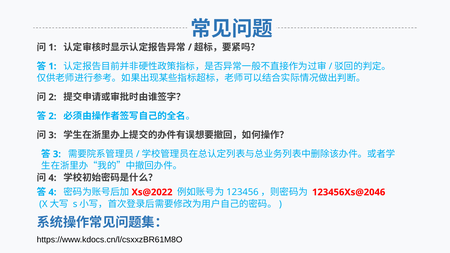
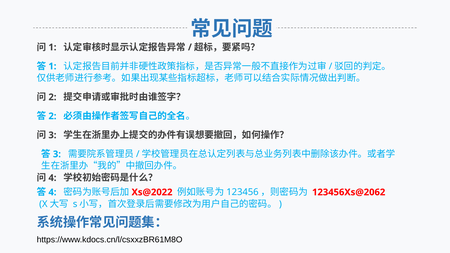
123456Xs@2046: 123456Xs@2046 -> 123456Xs@2062 (349, 192)
